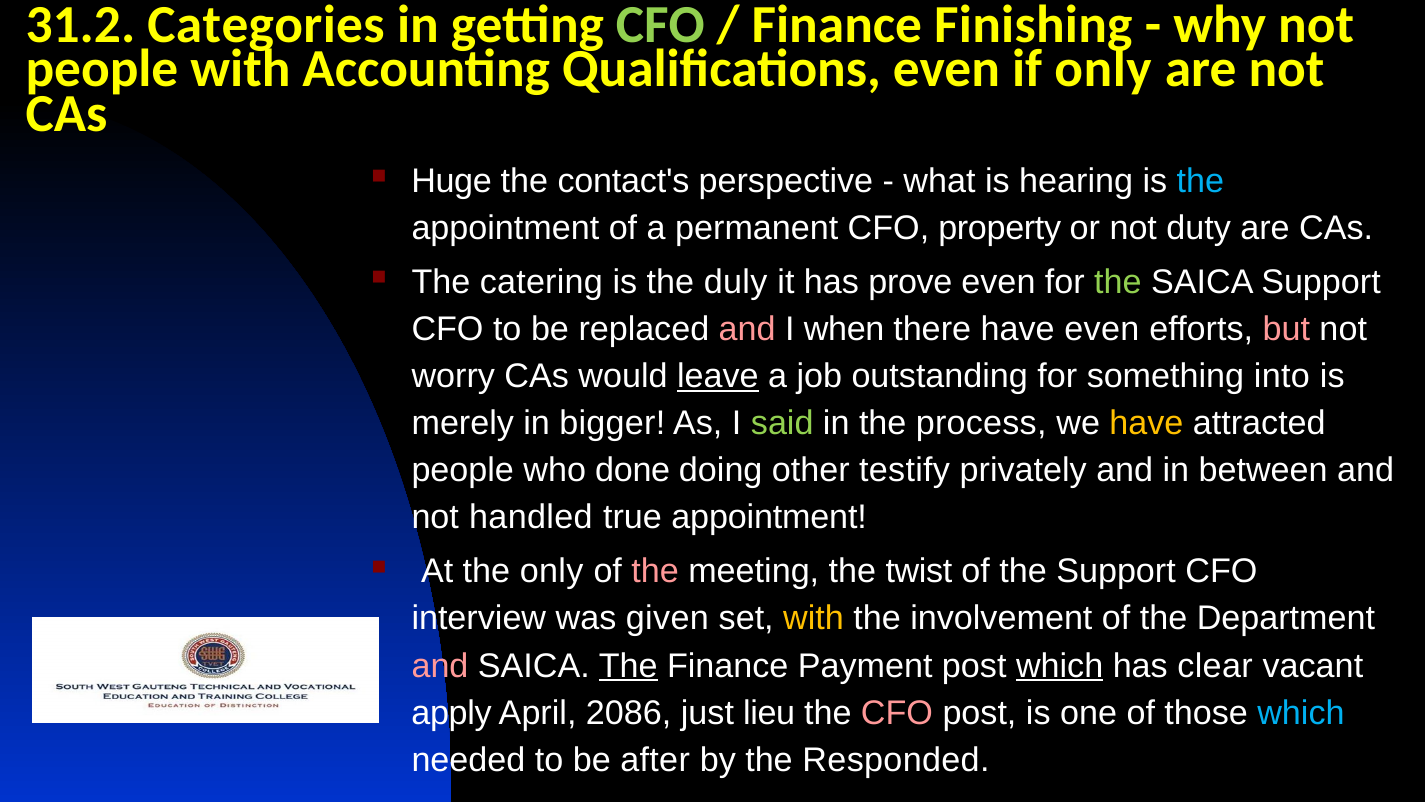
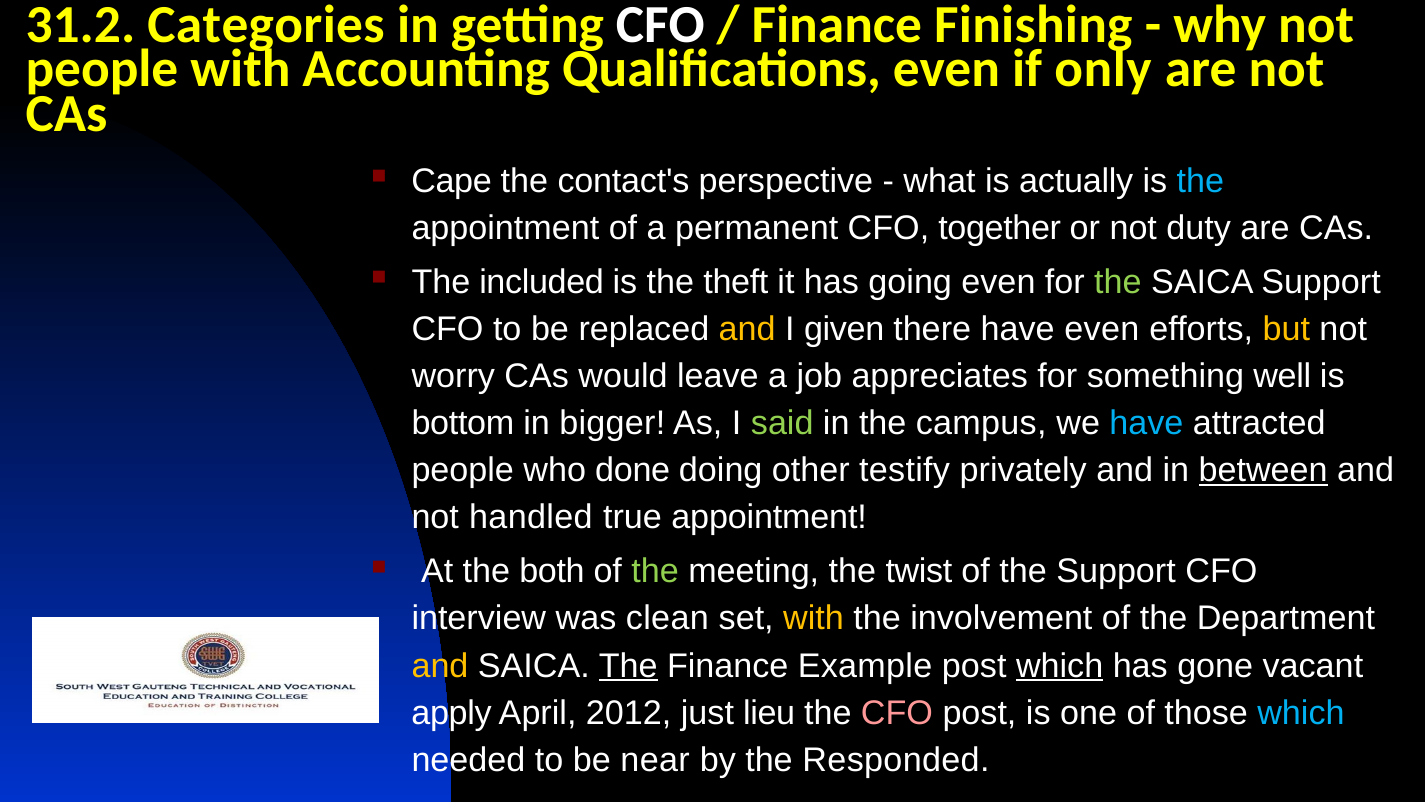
CFO colour: light green -> white (660, 24)
Huge: Huge -> Cape (452, 181)
hearing: hearing -> actually (1076, 181)
property: property -> together (1000, 228)
catering: catering -> included (542, 282)
duly: duly -> theft (736, 282)
prove: prove -> going (910, 282)
and colour: pink -> yellow (747, 329)
when: when -> given (844, 329)
but colour: pink -> yellow (1286, 329)
leave underline: present -> none (718, 376)
outstanding: outstanding -> appreciates (940, 376)
into: into -> well (1282, 376)
merely: merely -> bottom (463, 423)
process: process -> campus (981, 423)
have colour: yellow -> light blue (1146, 423)
between underline: none -> present (1263, 470)
the only: only -> both (552, 571)
the colour: pink -> light green (655, 571)
given: given -> clean (667, 618)
and colour: pink -> yellow (440, 665)
Payment: Payment -> Example (865, 665)
clear: clear -> gone (1215, 665)
2086: 2086 -> 2012 (629, 712)
after: after -> near (655, 759)
